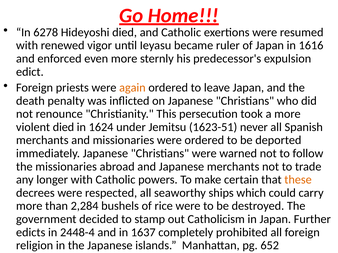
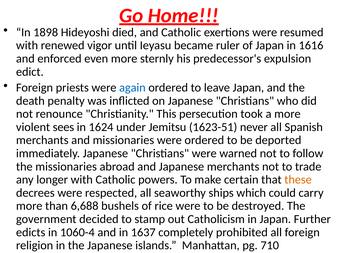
6278: 6278 -> 1898 (46, 32)
again colour: orange -> blue (132, 88)
violent died: died -> sees (63, 127)
2,284: 2,284 -> 6,688 (85, 206)
2448-4: 2448-4 -> 1060-4 (77, 233)
652: 652 -> 710 (270, 246)
